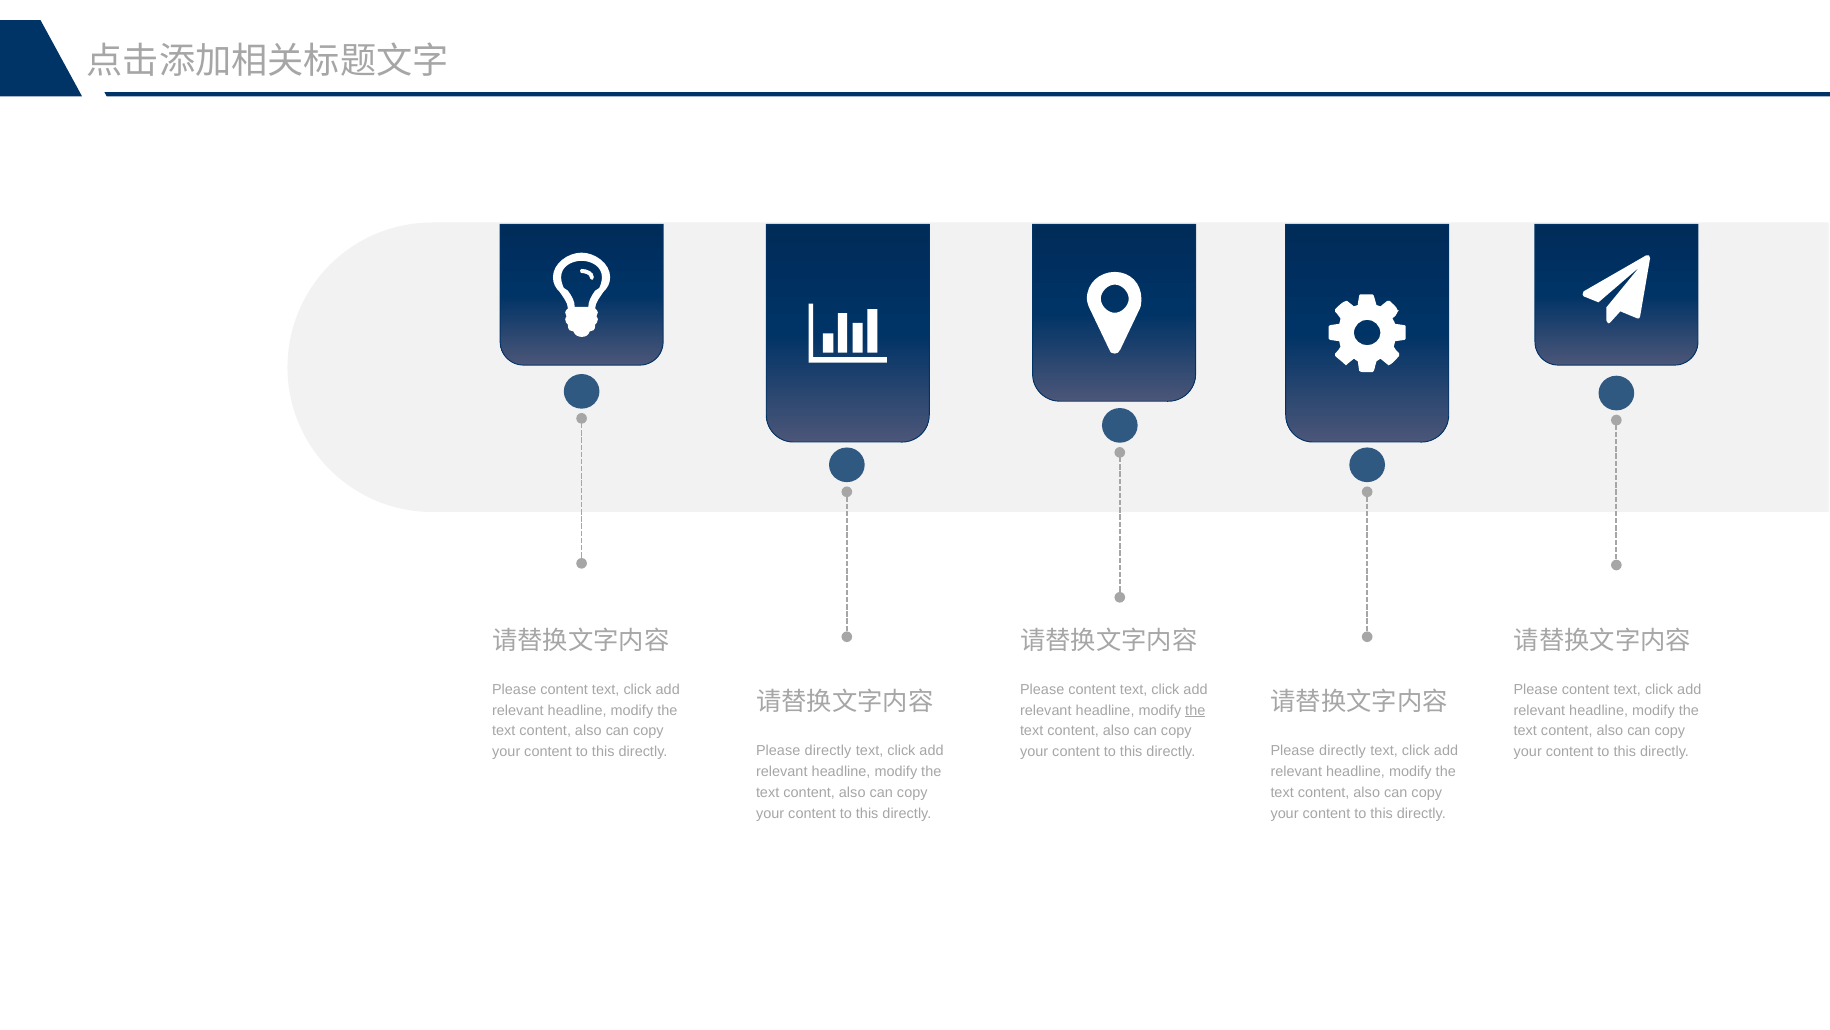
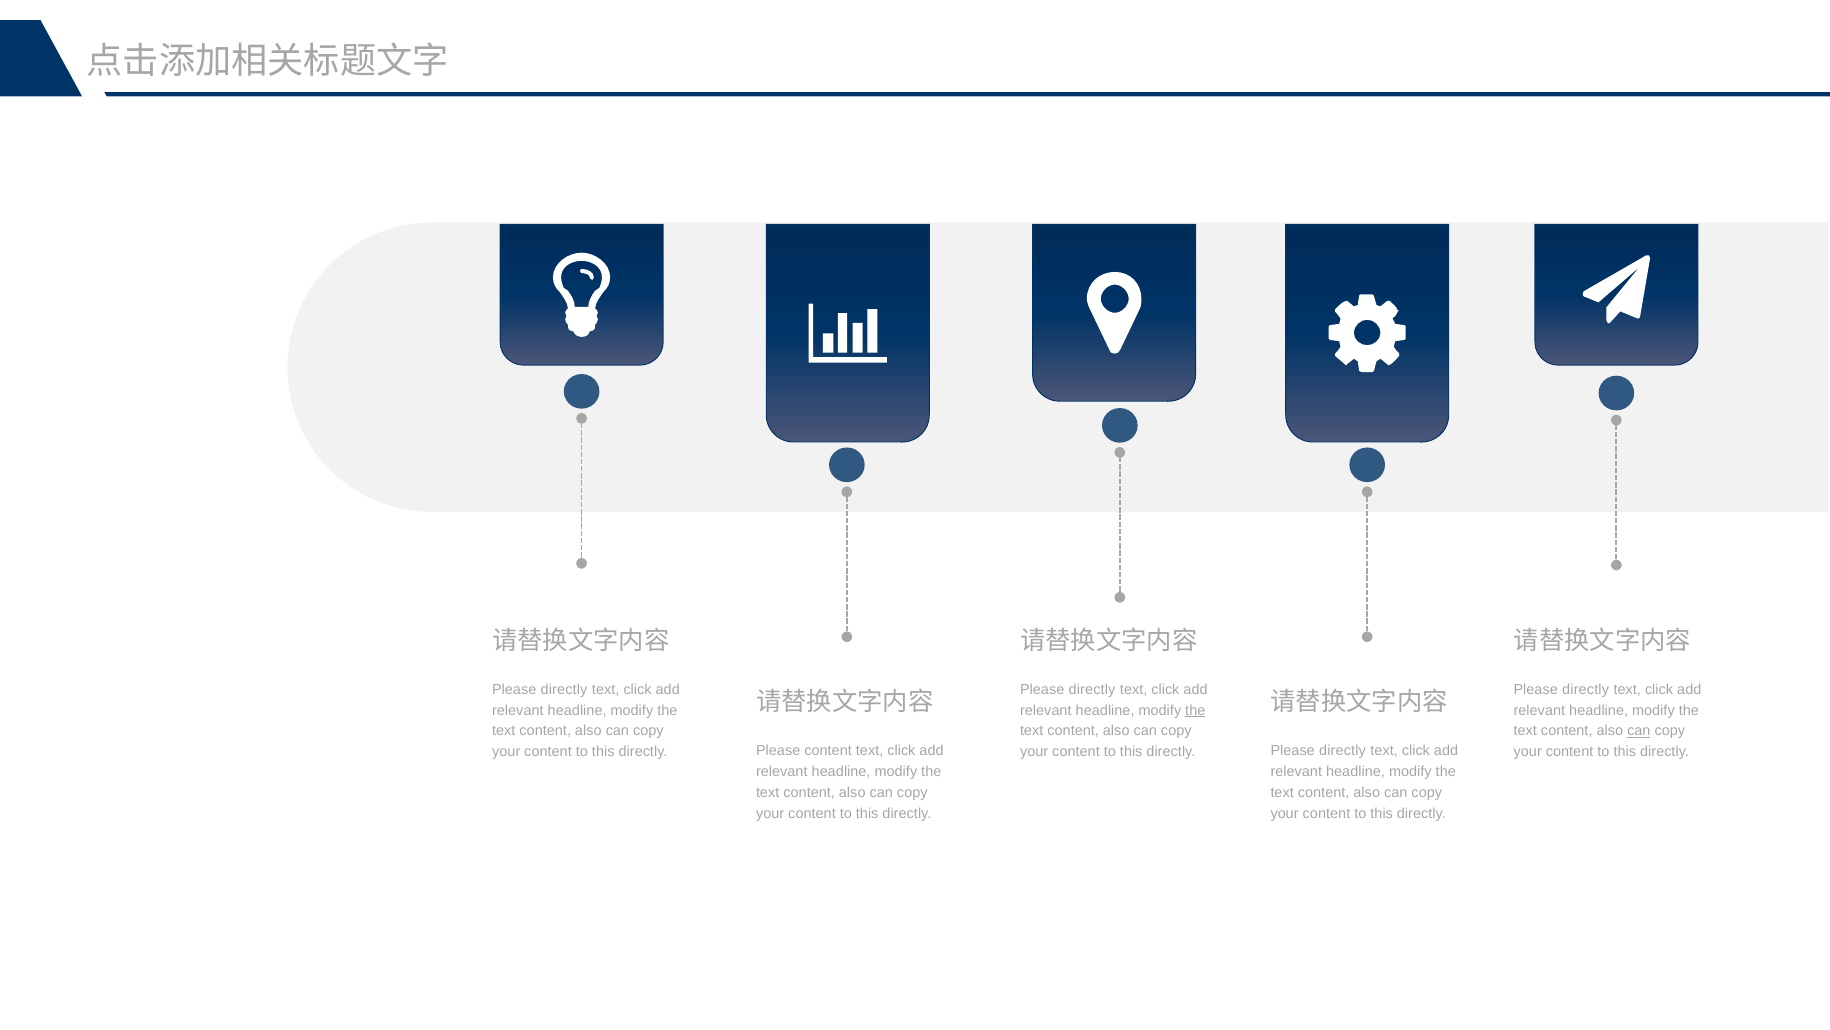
content: content -> directly (564, 689)
content: content -> directly (1092, 689)
content: content -> directly (1586, 689)
can underline: none -> present (1639, 731)
directly: directly -> content (828, 751)
